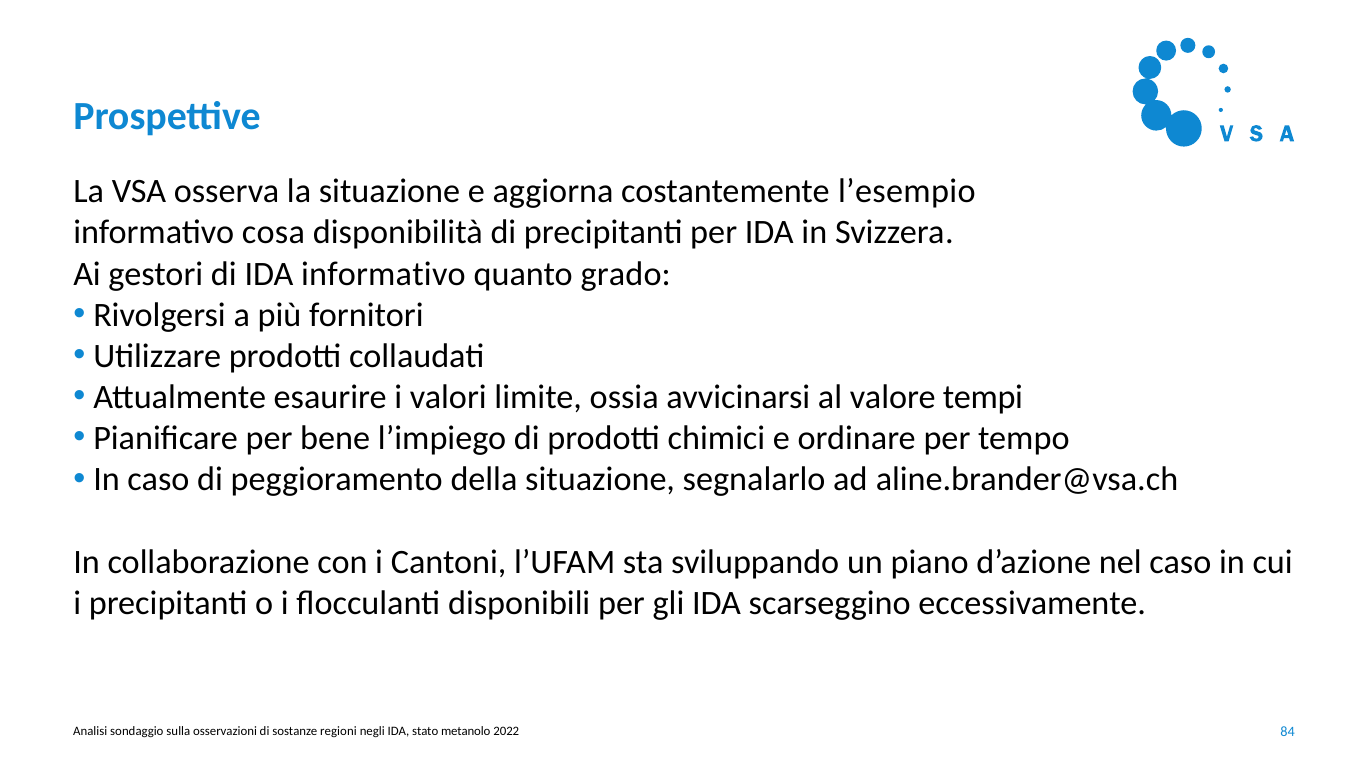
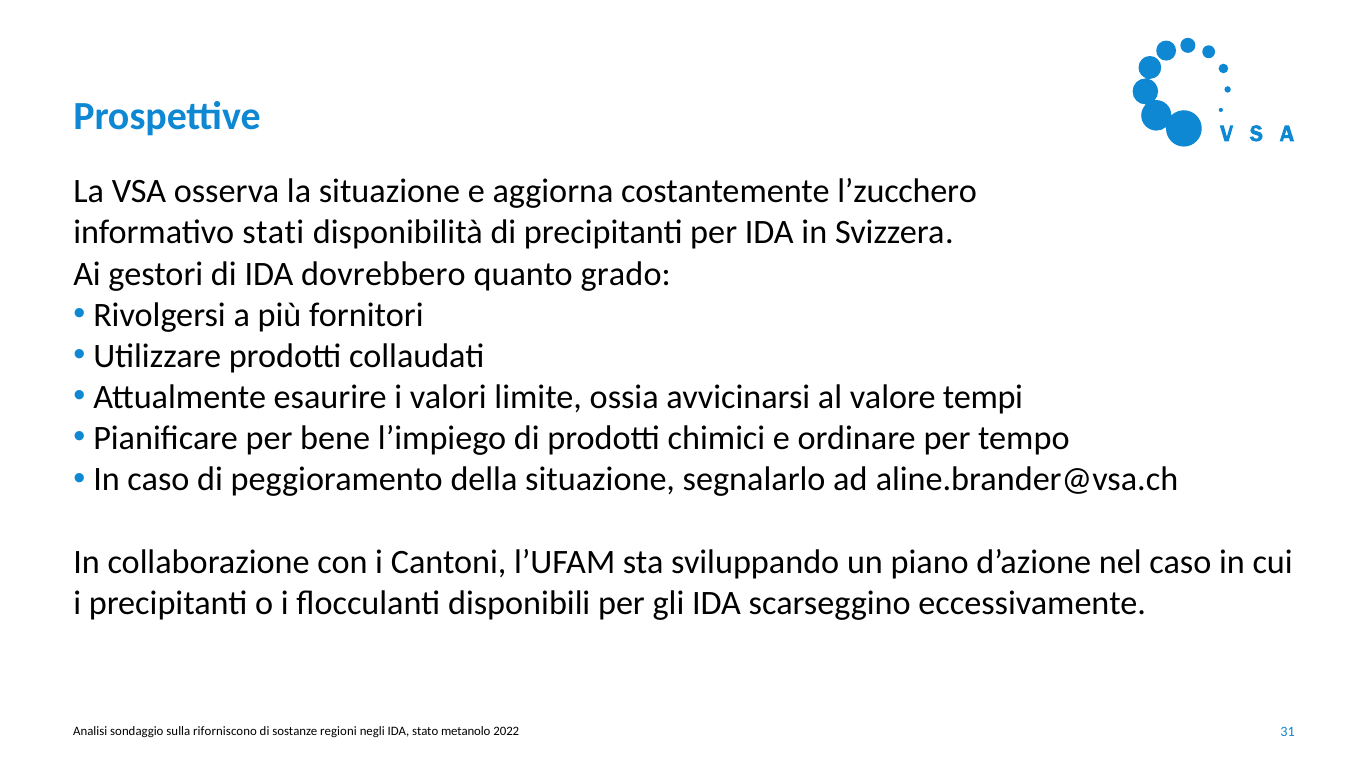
l’esempio: l’esempio -> l’zucchero (907, 192)
cosa: cosa -> stati (273, 233)
IDA informativo: informativo -> dovrebbero (383, 275)
osservazioni: osservazioni -> riforniscono (225, 731)
84: 84 -> 31 (1288, 732)
